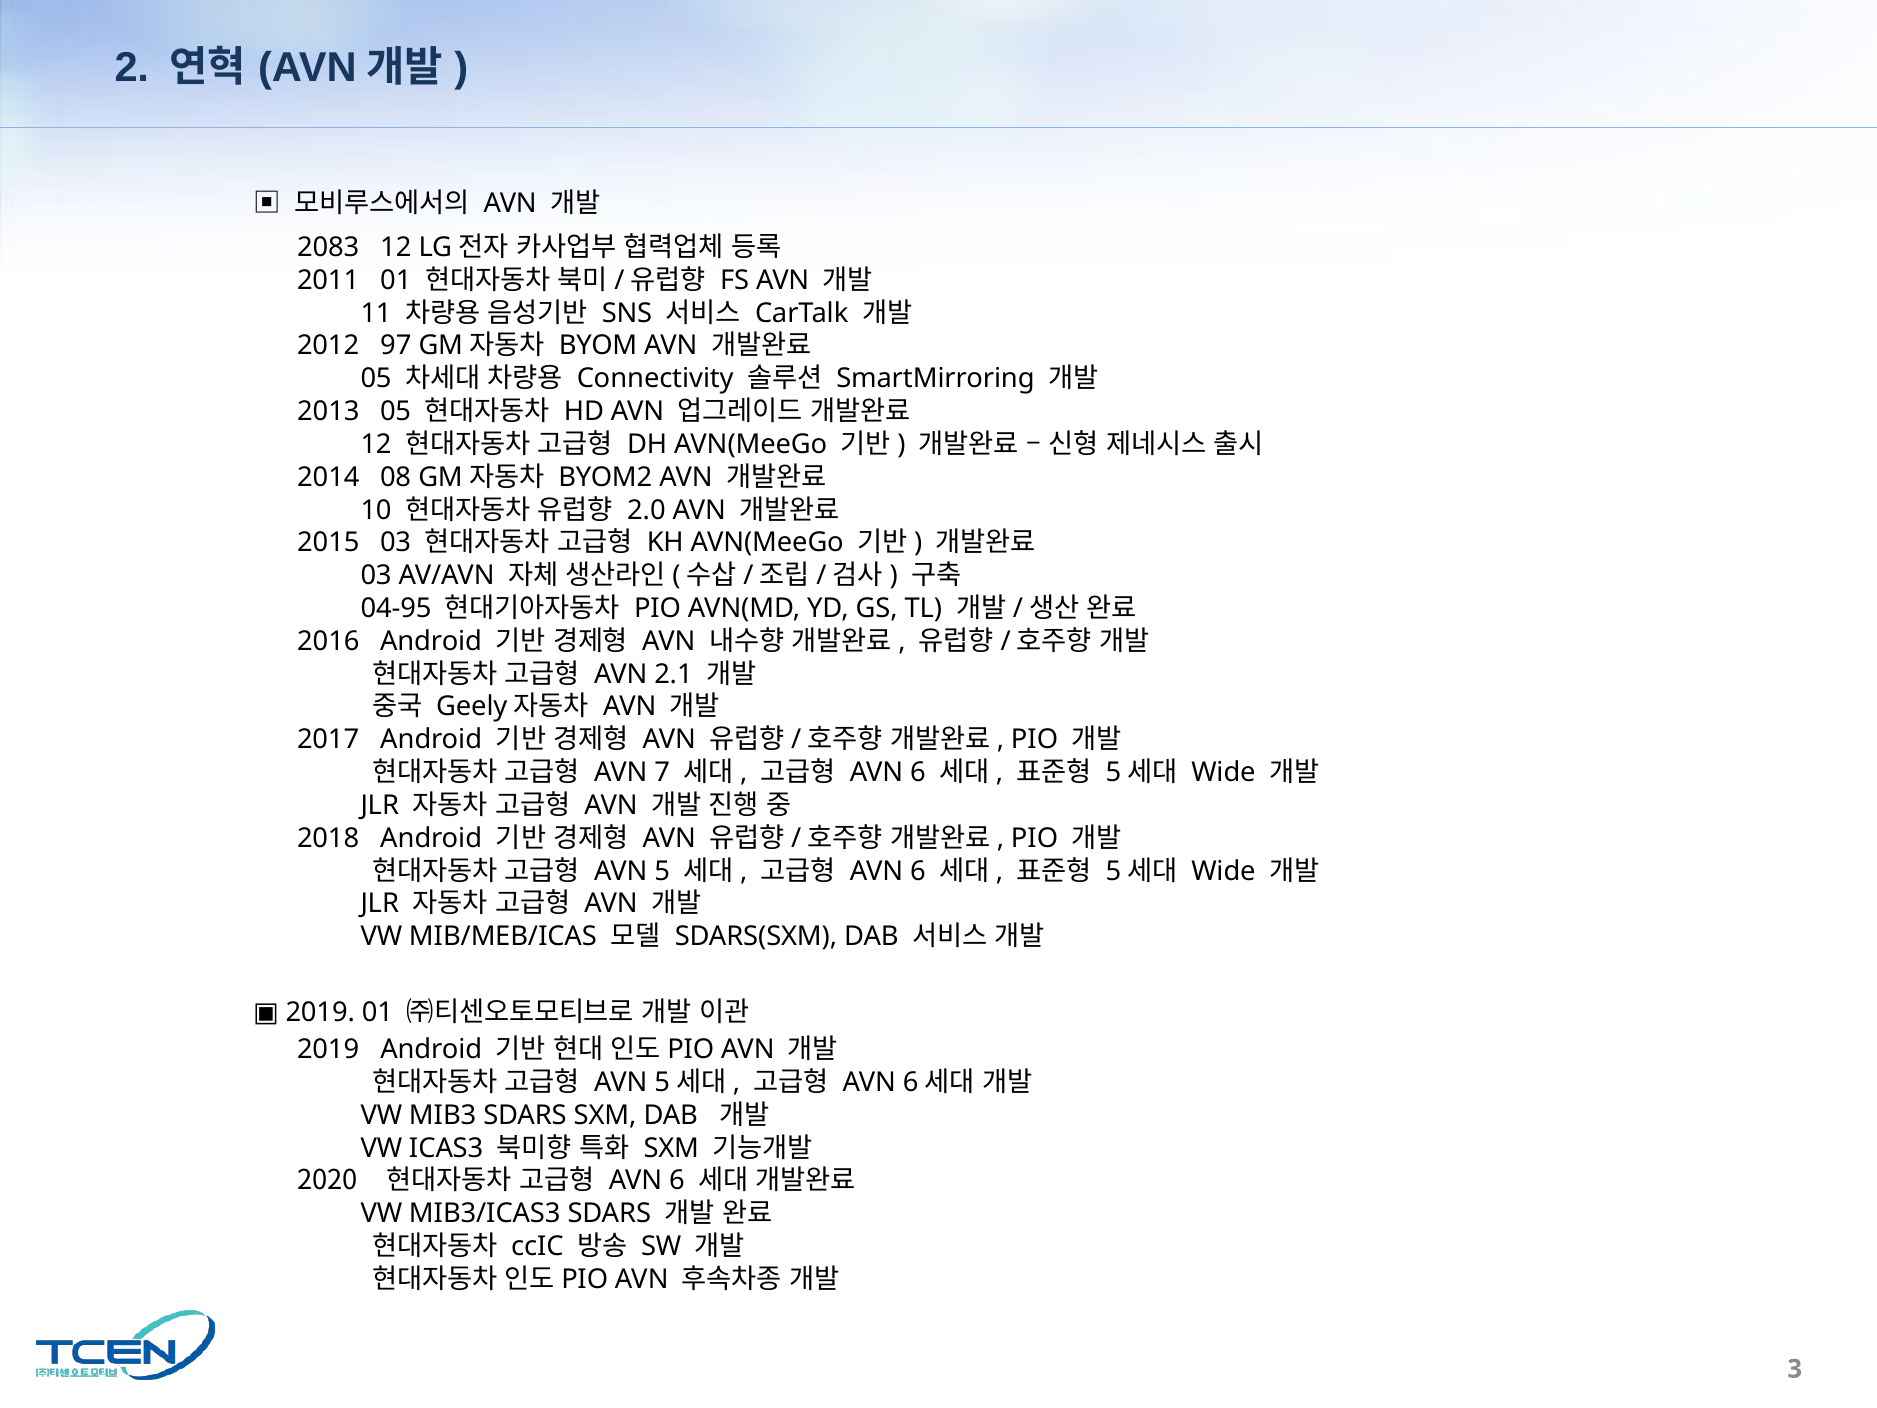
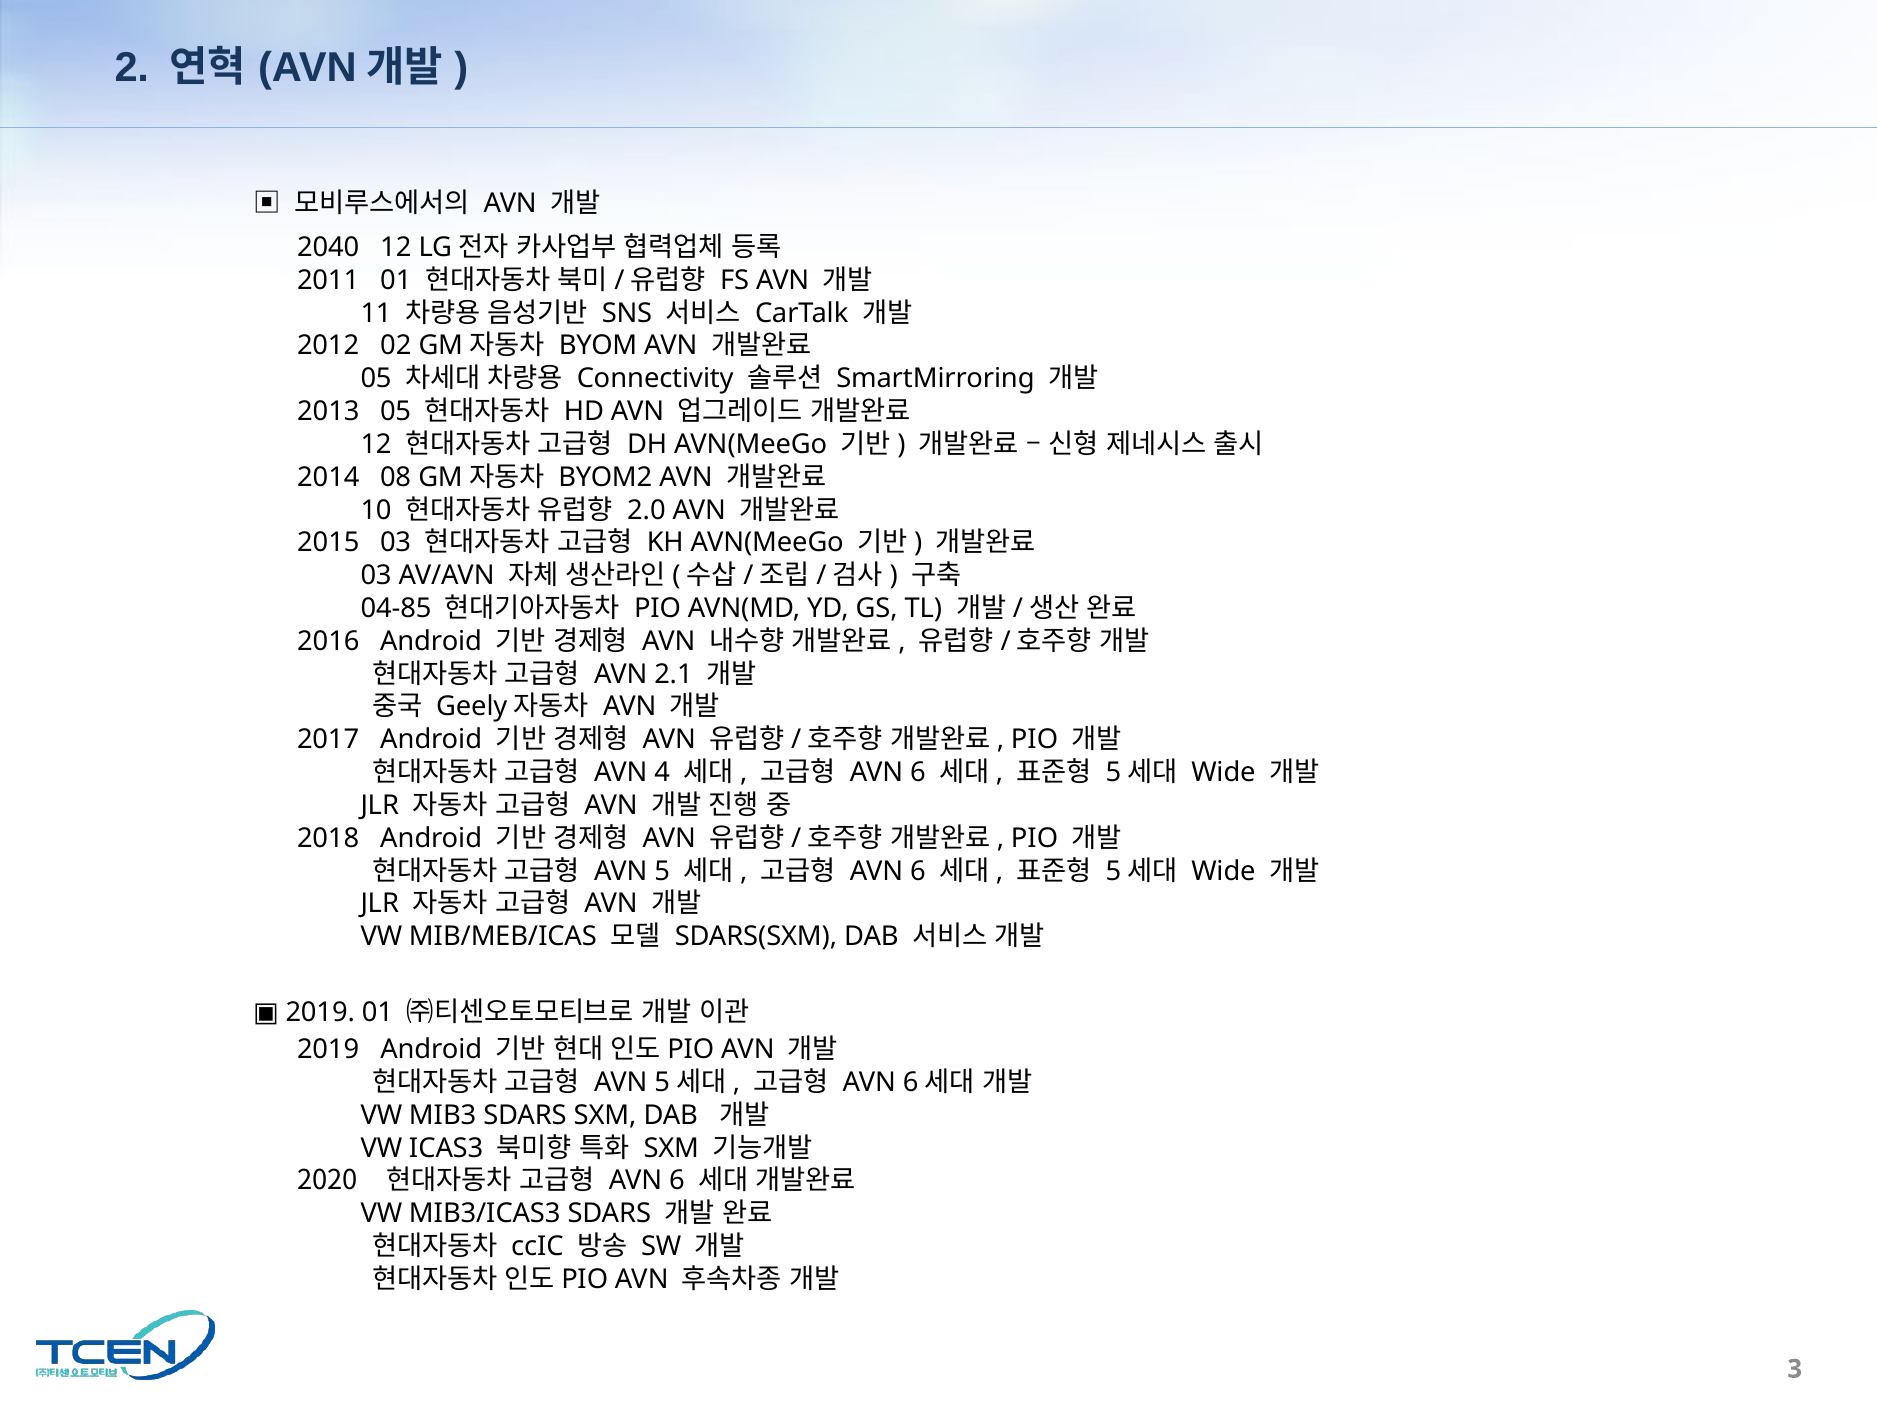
2083: 2083 -> 2040 (328, 247)
97: 97 -> 02 (396, 346)
04-95: 04-95 -> 04-85 (396, 608)
7: 7 -> 4 (662, 772)
